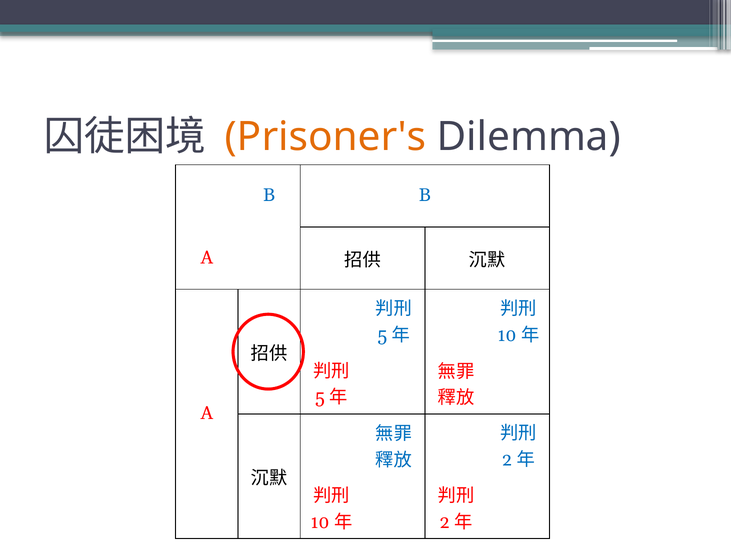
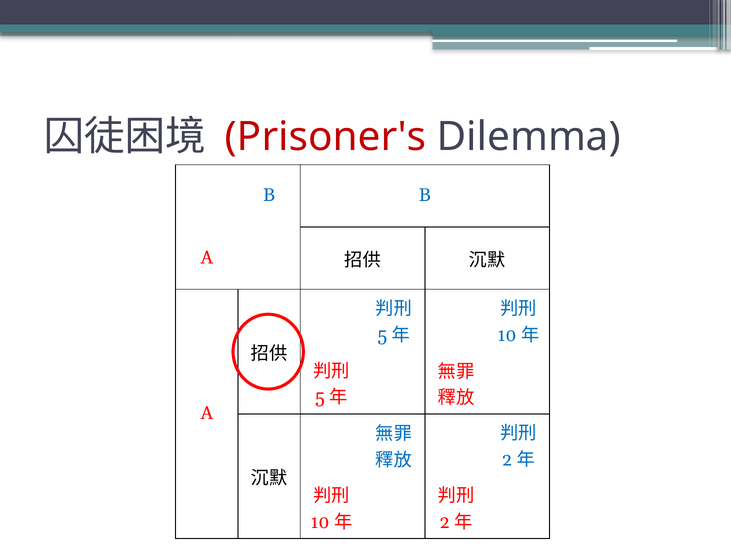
Prisoner's colour: orange -> red (325, 137)
